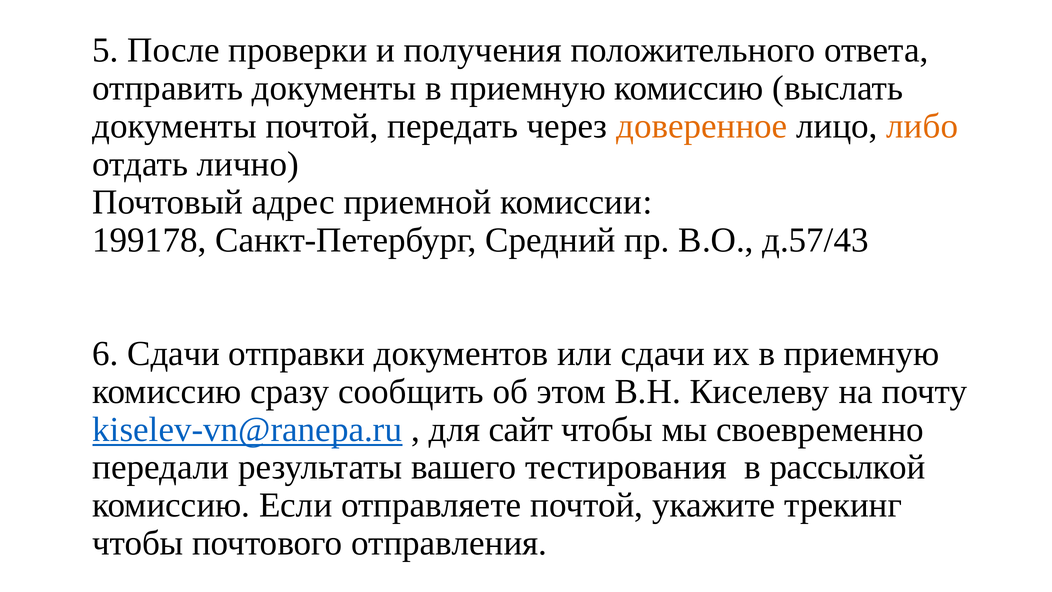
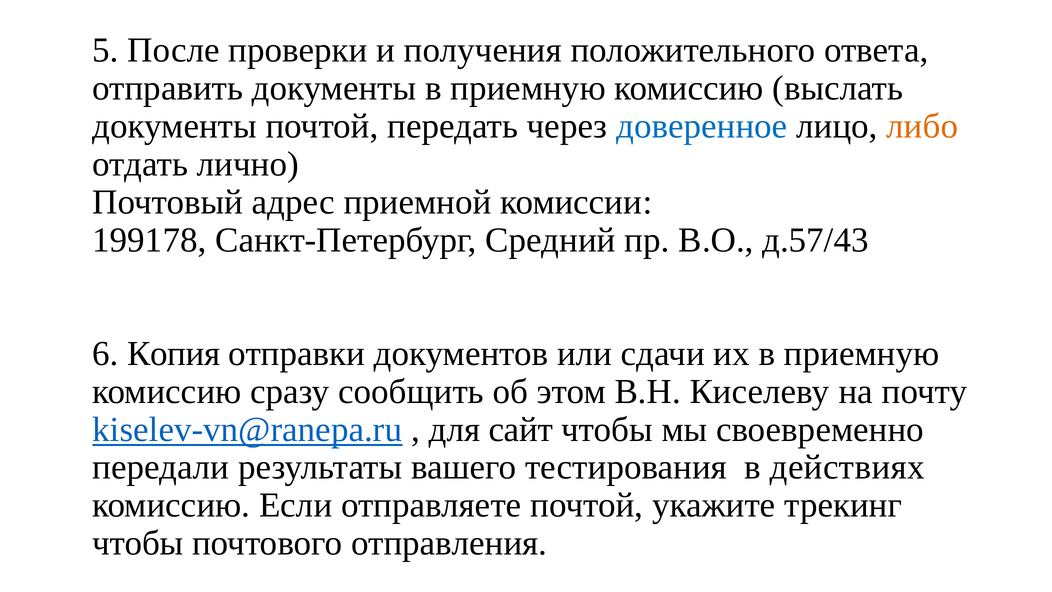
доверенное colour: orange -> blue (702, 126)
6 Сдачи: Сдачи -> Копия (174, 354)
рассылкой: рассылкой -> действиях (847, 467)
